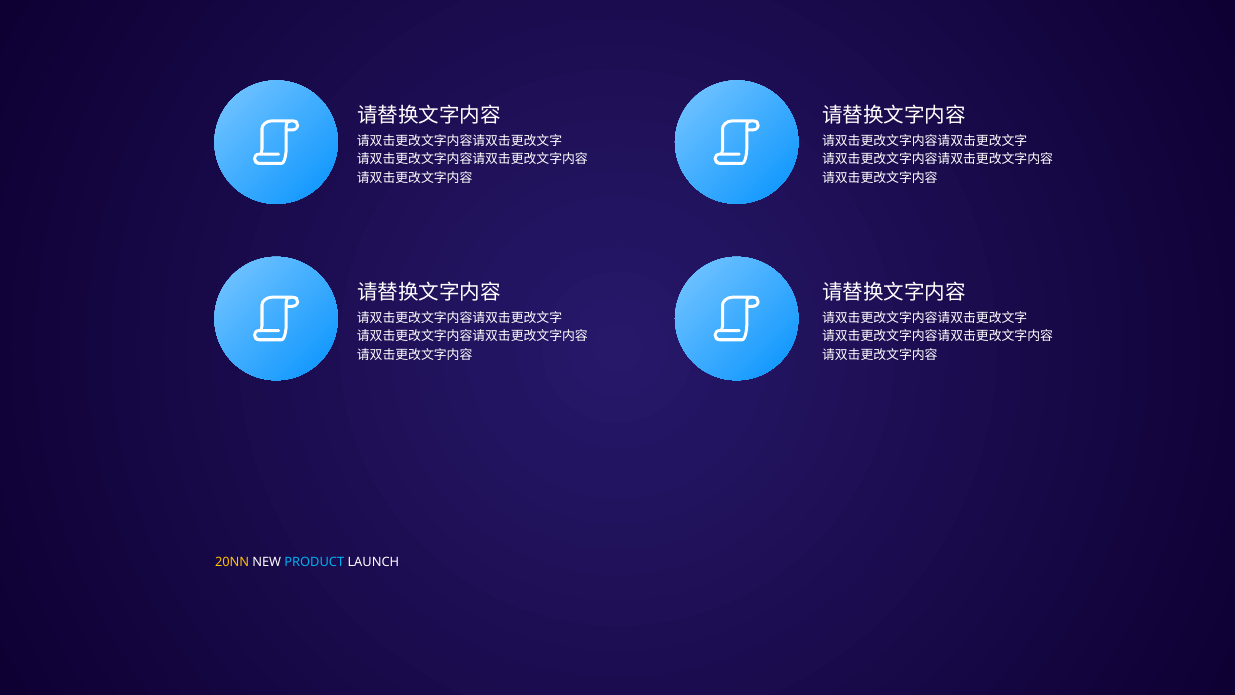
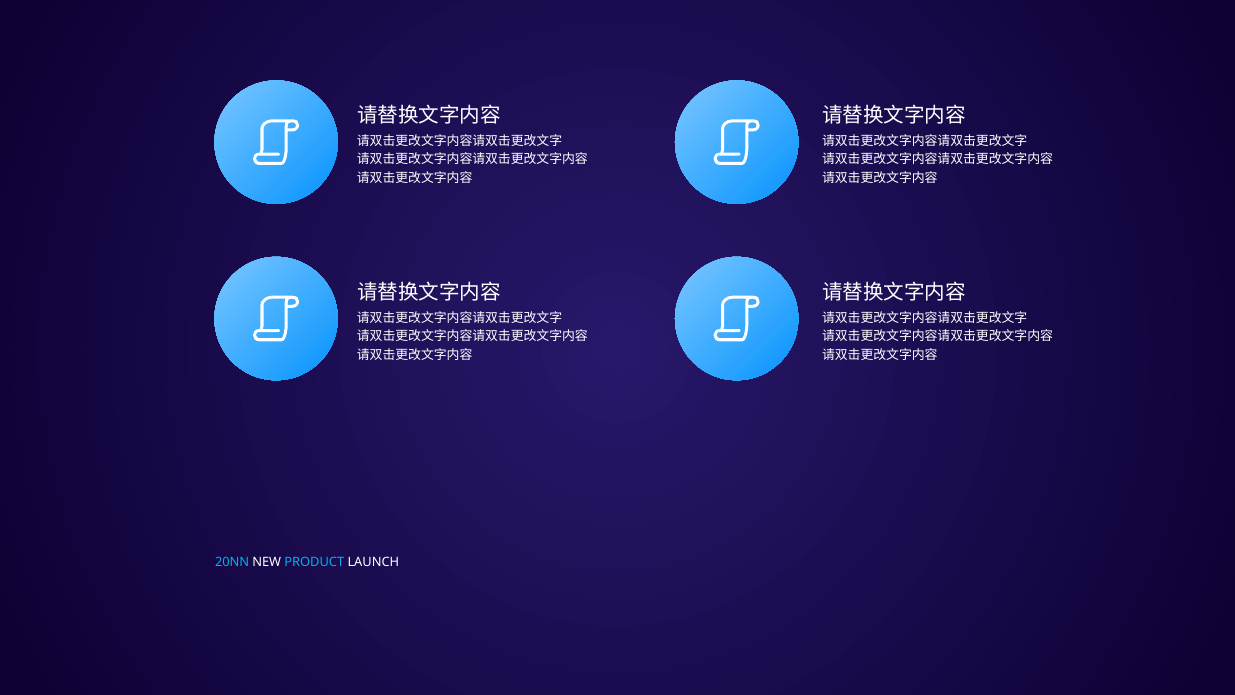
20NN colour: yellow -> light blue (232, 562)
